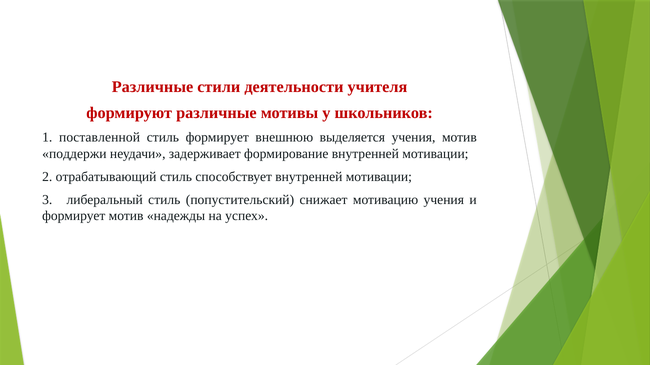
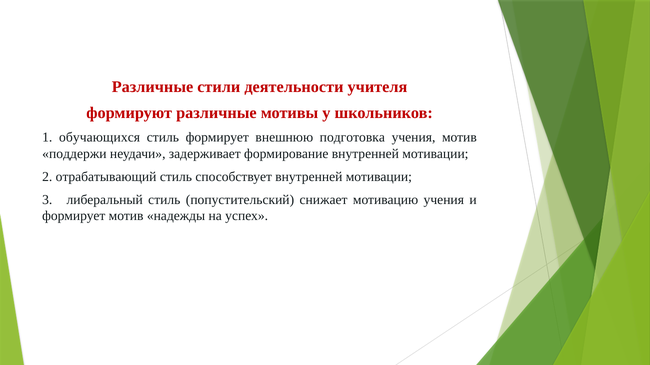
поставленной: поставленной -> обучающихся (100, 138)
выделяется: выделяется -> подготовка (352, 138)
